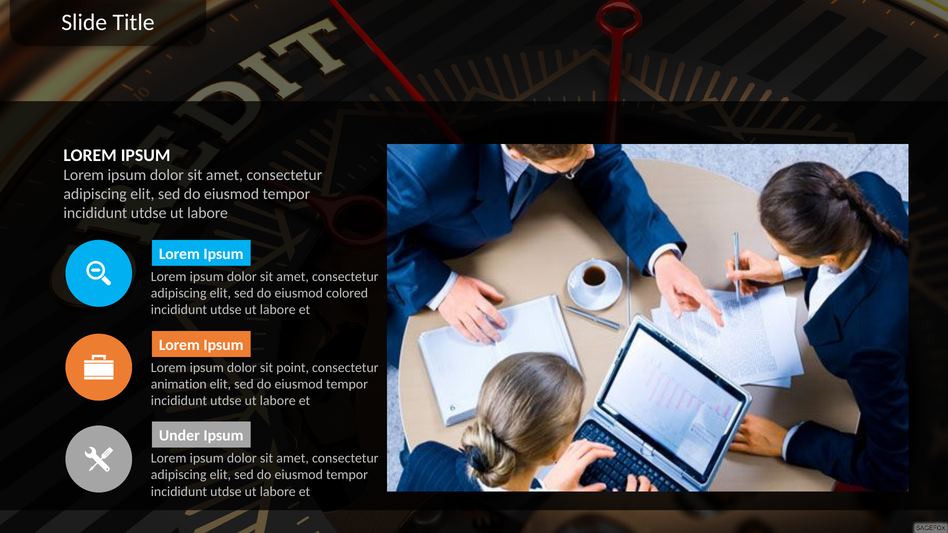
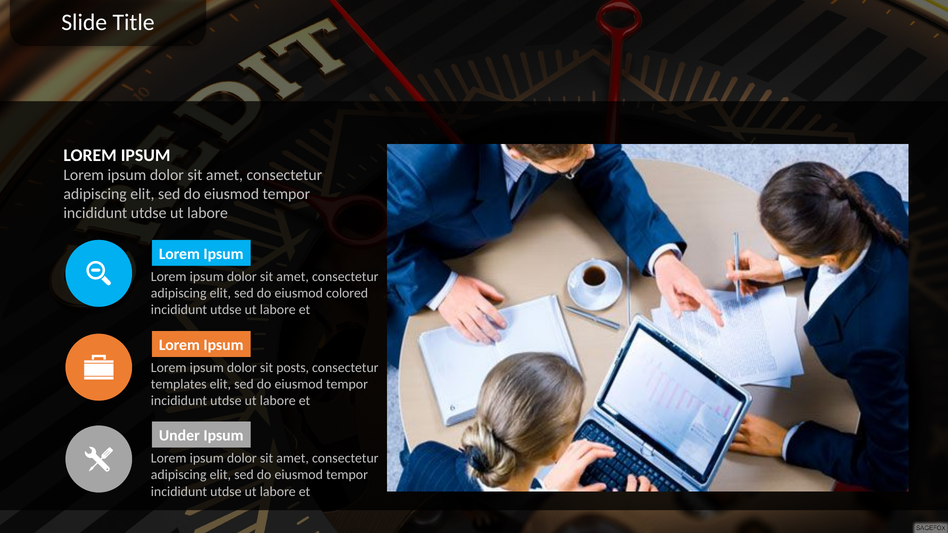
point: point -> posts (293, 368)
animation: animation -> templates (179, 384)
